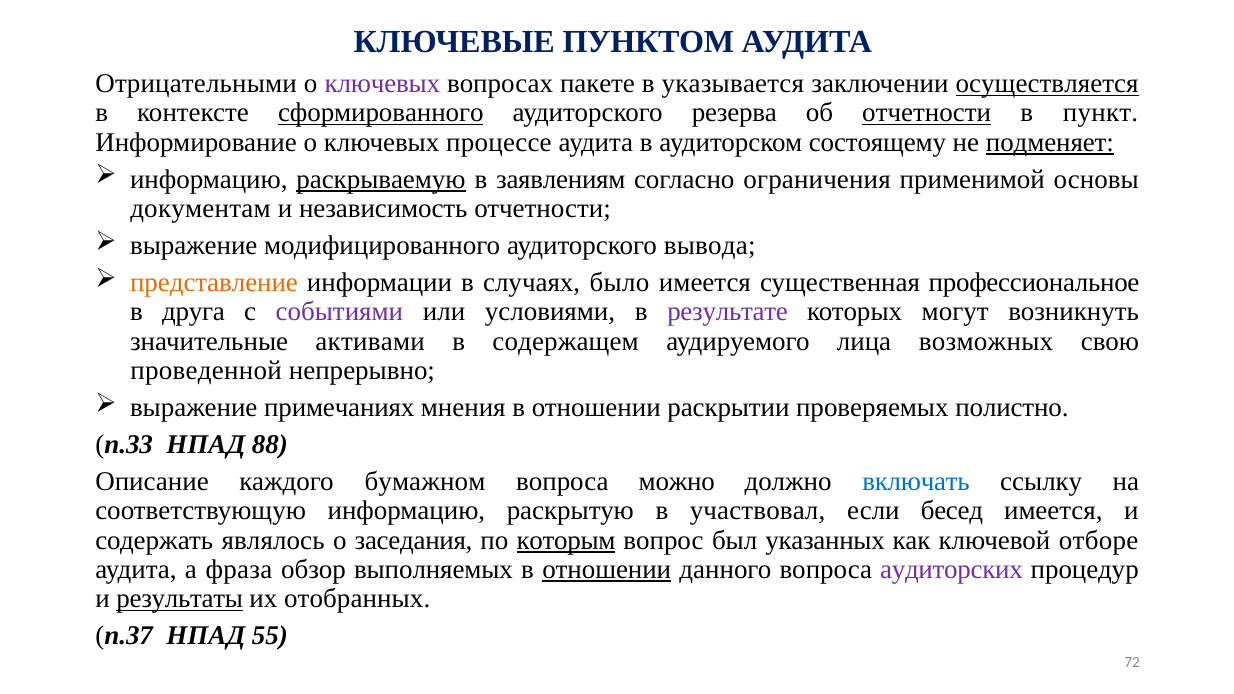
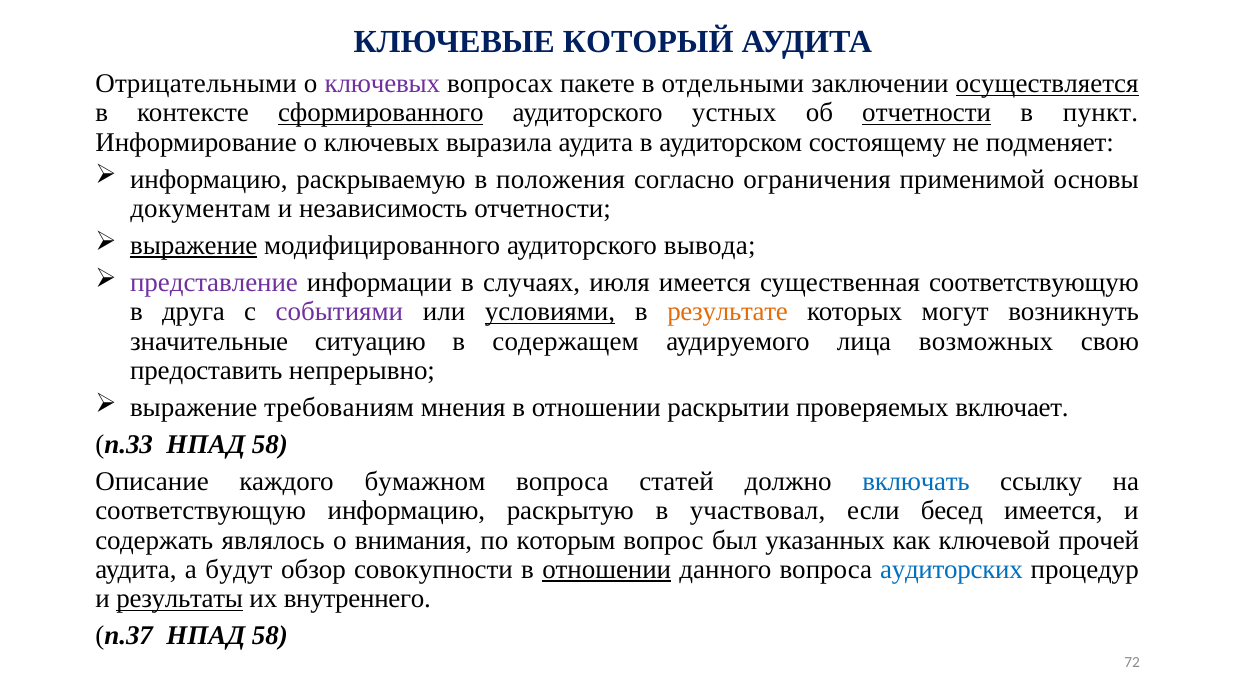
ПУНКТОМ: ПУНКТОМ -> КОТОРЫЙ (648, 42)
указывается: указывается -> отдельными (733, 84)
резерва: резерва -> устных (734, 113)
процессе: процессе -> выразила (499, 142)
подменяет underline: present -> none (1050, 142)
раскрываемую underline: present -> none (381, 179)
заявлениям: заявлениям -> положения (561, 179)
выражение underline: none -> present (194, 246)
представление colour: orange -> purple (214, 283)
было: было -> июля (620, 283)
существенная профессиональное: профессиональное -> соответствующую (1034, 283)
условиями underline: none -> present (550, 312)
результате colour: purple -> orange (728, 312)
активами: активами -> ситуацию (370, 341)
проведенной: проведенной -> предоставить (206, 371)
примечаниях: примечаниях -> требованиям (339, 408)
полистно: полистно -> включает (1012, 408)
п.33 НПАД 88: 88 -> 58 (270, 445)
можно: можно -> статей (677, 482)
заседания: заседания -> внимания (414, 540)
которым underline: present -> none (566, 540)
отборе: отборе -> прочей (1099, 540)
фраза: фраза -> будут (239, 570)
выполняемых: выполняемых -> совокупности (433, 570)
аудиторских colour: purple -> blue (951, 570)
отобранных: отобранных -> внутреннего (357, 599)
п.37 НПАД 55: 55 -> 58 (270, 636)
